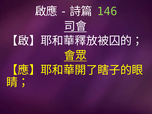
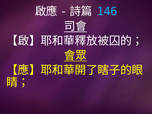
146 colour: light green -> light blue (107, 11)
